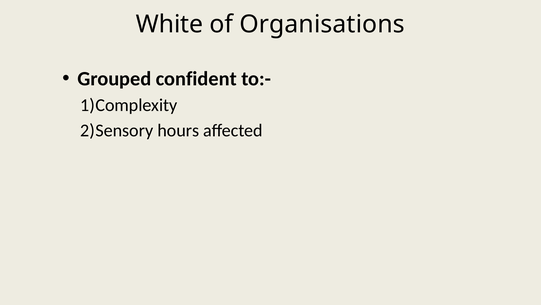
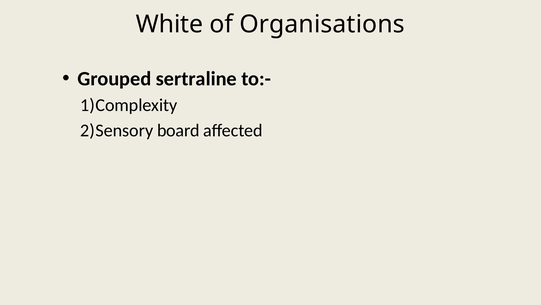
confident: confident -> sertraline (196, 79)
hours: hours -> board (178, 130)
